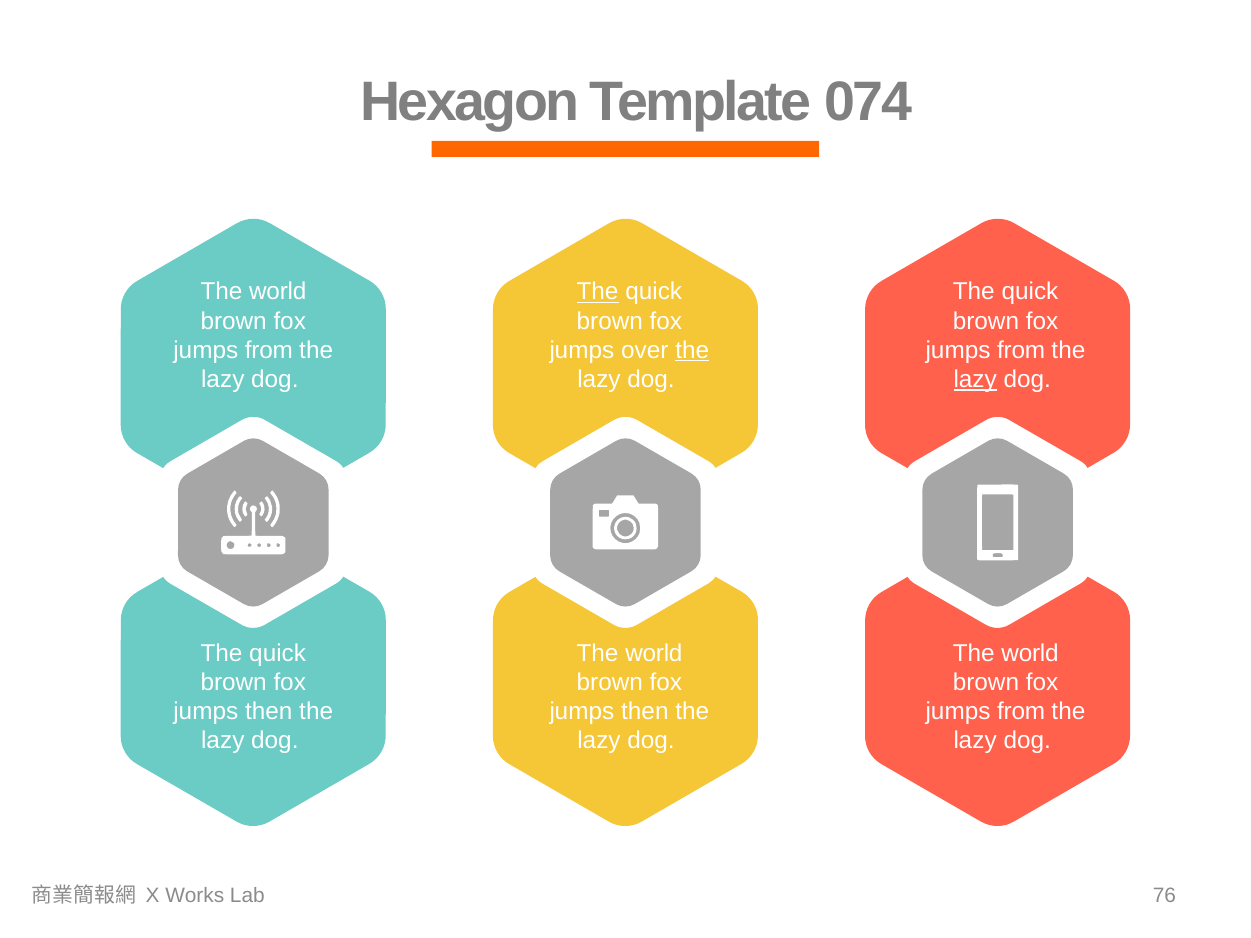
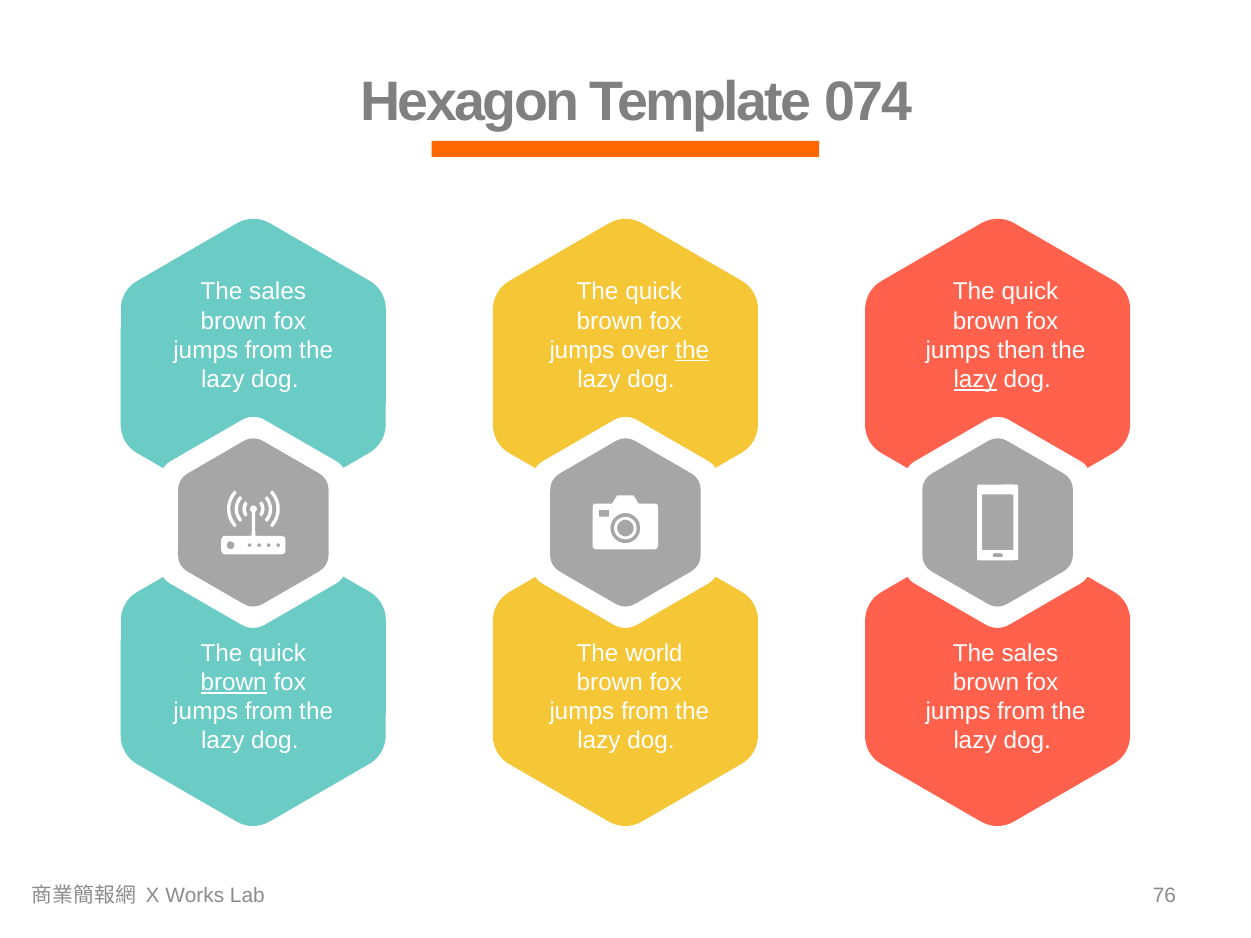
world: world -> sales (278, 292)
The underline: present -> none (598, 292)
from: from -> then (1021, 350)
world: world -> sales (1030, 653)
brown underline: none -> present (234, 683)
then: then -> from (269, 712)
then: then -> from (645, 712)
